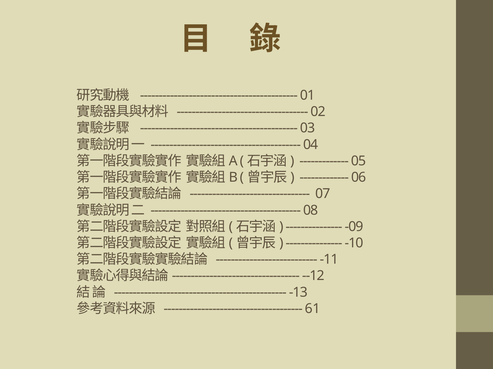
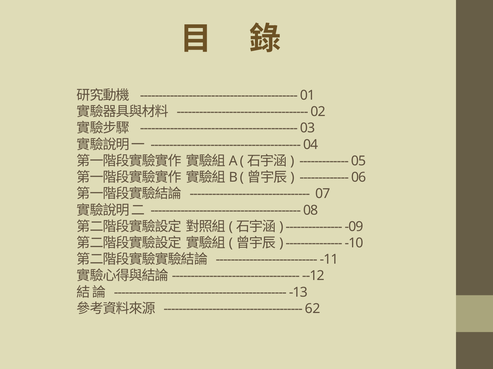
61: 61 -> 62 (313, 309)
